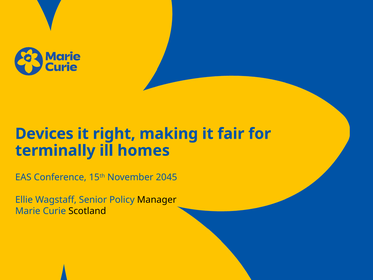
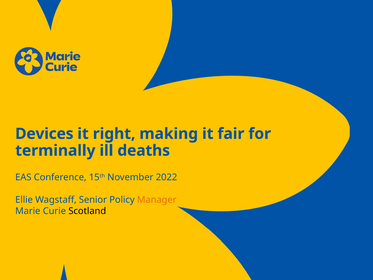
homes: homes -> deaths (144, 150)
2045: 2045 -> 2022 (167, 177)
Manager colour: black -> orange (157, 200)
